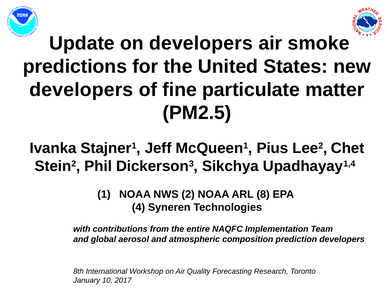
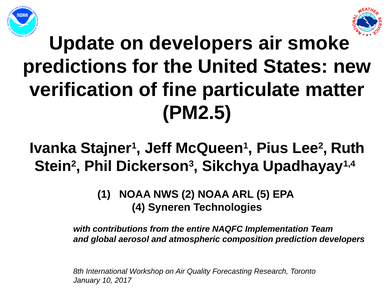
developers: developers -> verification (81, 90)
Chet: Chet -> Ruth (348, 148)
8: 8 -> 5 (263, 194)
